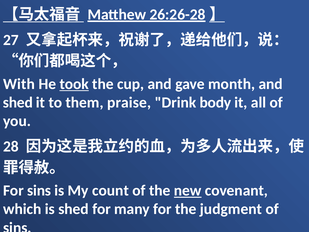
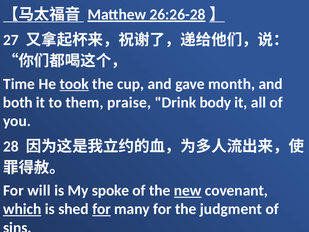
With: With -> Time (19, 84)
shed: shed -> both (18, 102)
For sins: sins -> will (39, 190)
count: count -> spoke (111, 190)
which underline: none -> present (22, 209)
for underline: none -> present (102, 209)
